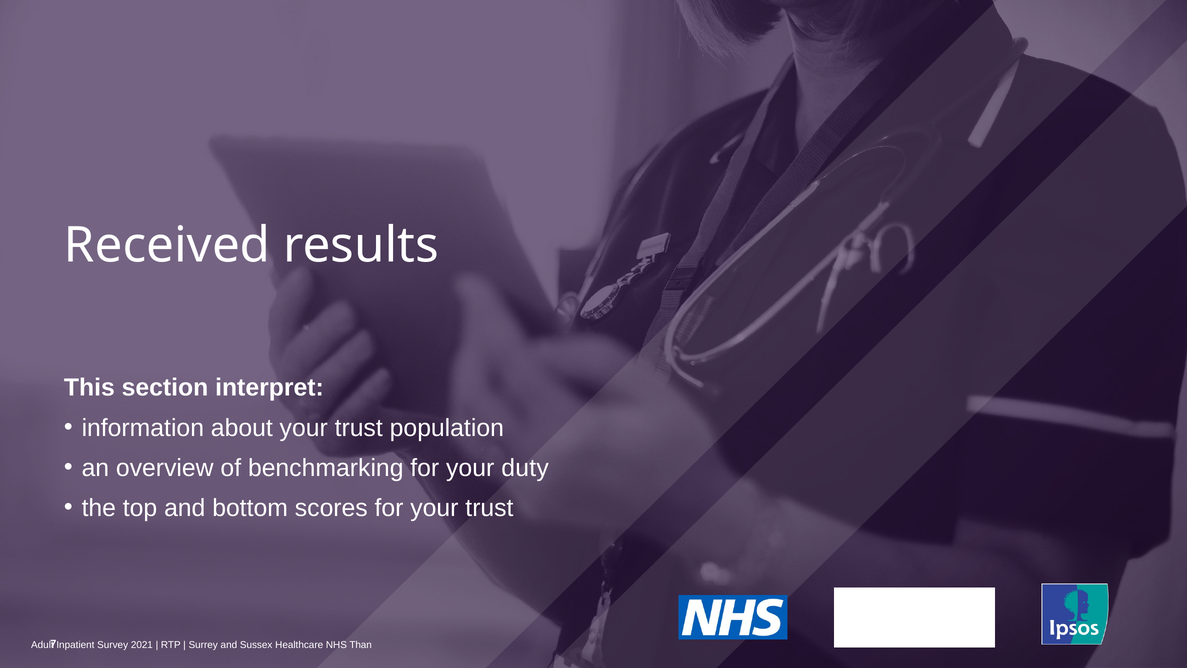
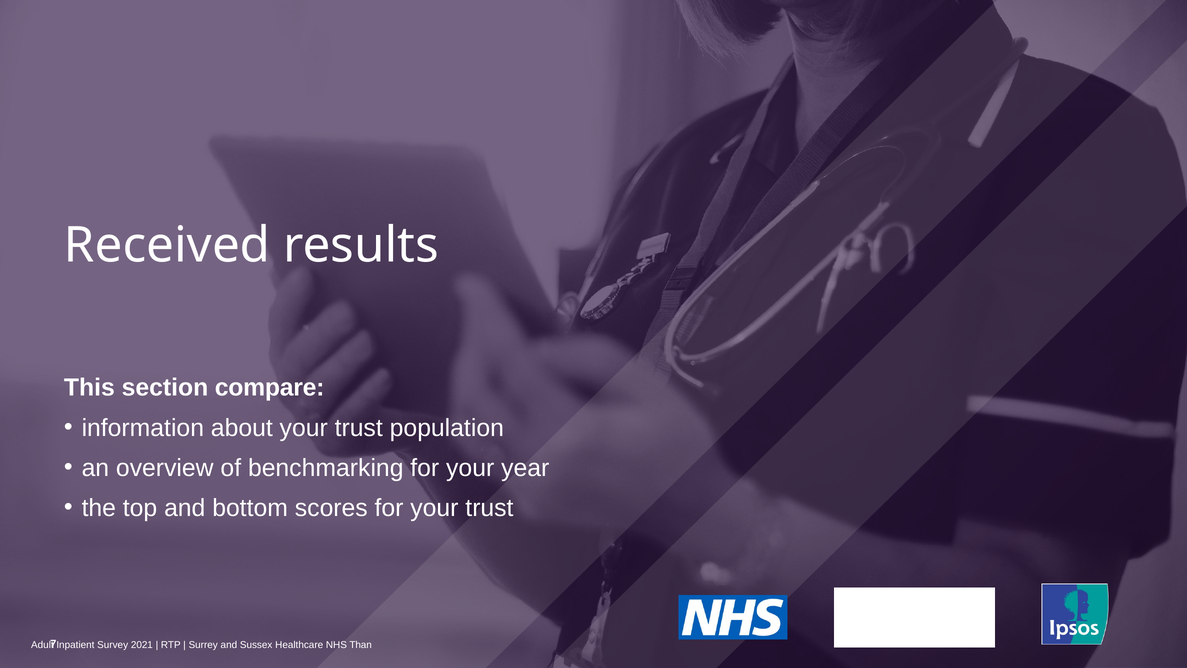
interpret: interpret -> compare (270, 388)
duty: duty -> year (525, 468)
